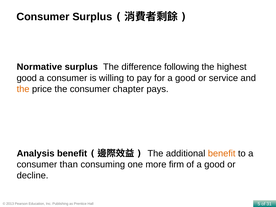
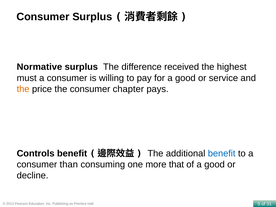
following: following -> received (182, 67)
good: good -> must (27, 78)
Analysis: Analysis -> Controls (36, 153)
benefit colour: orange -> blue (222, 153)
firm: firm -> that (176, 164)
